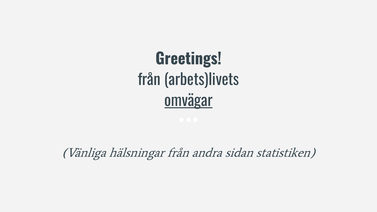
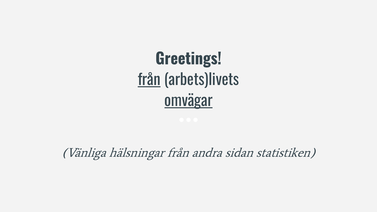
från underline: none -> present (149, 80)
